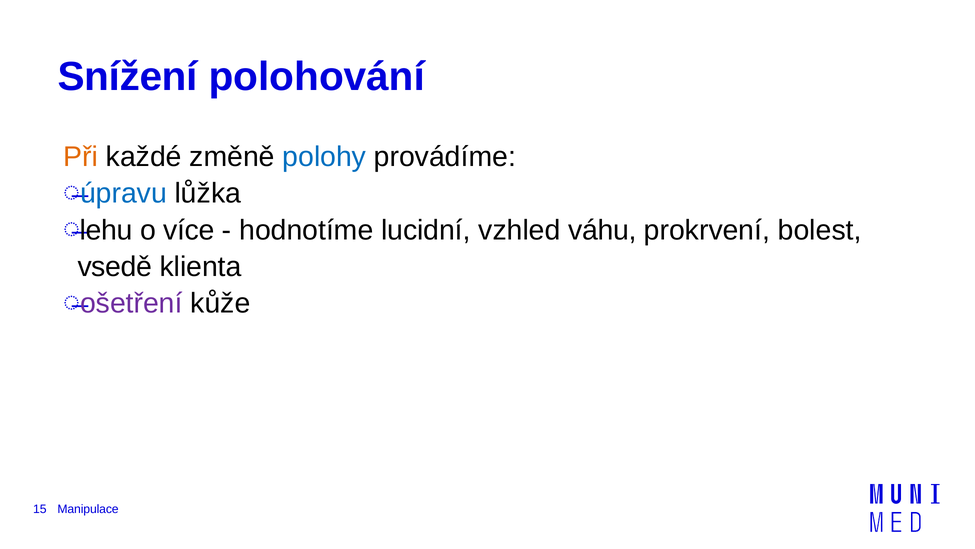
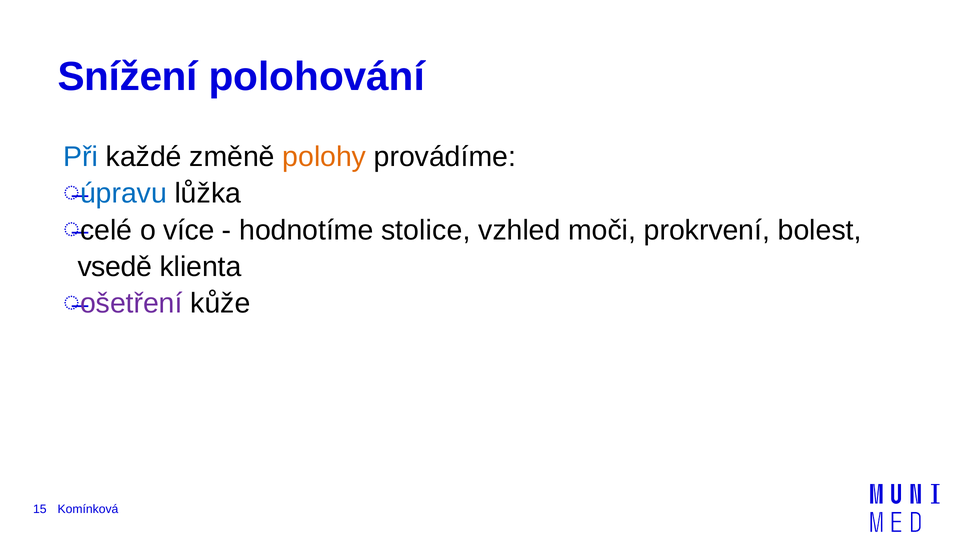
Při colour: orange -> blue (81, 157)
polohy colour: blue -> orange (324, 157)
lehu: lehu -> celé (106, 230)
lucidní: lucidní -> stolice (426, 230)
váhu: váhu -> moči (602, 230)
Manipulace: Manipulace -> Komínková (88, 509)
